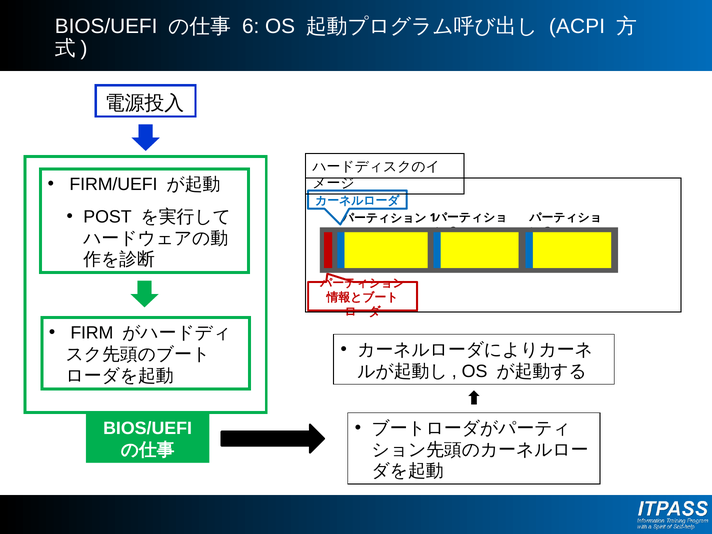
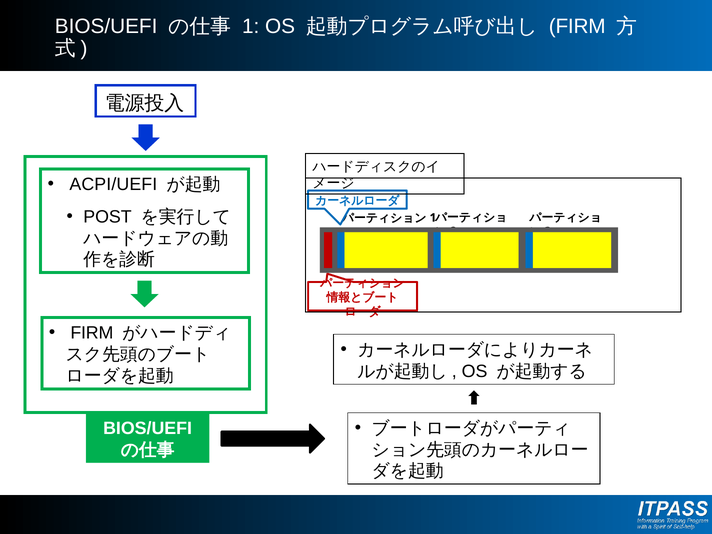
6: 6 -> 1 (251, 26)
ACPI: ACPI -> FIRM (577, 26)
FIRM/UEFI: FIRM/UEFI -> ACPI/UEFI (113, 184)
